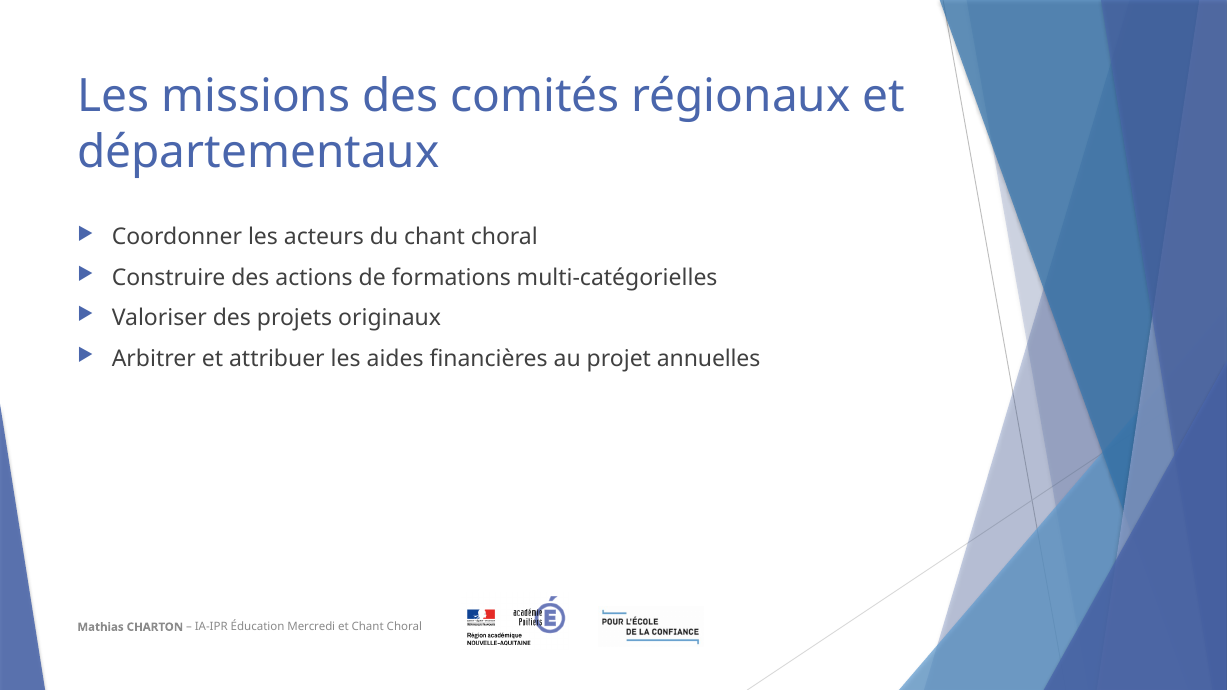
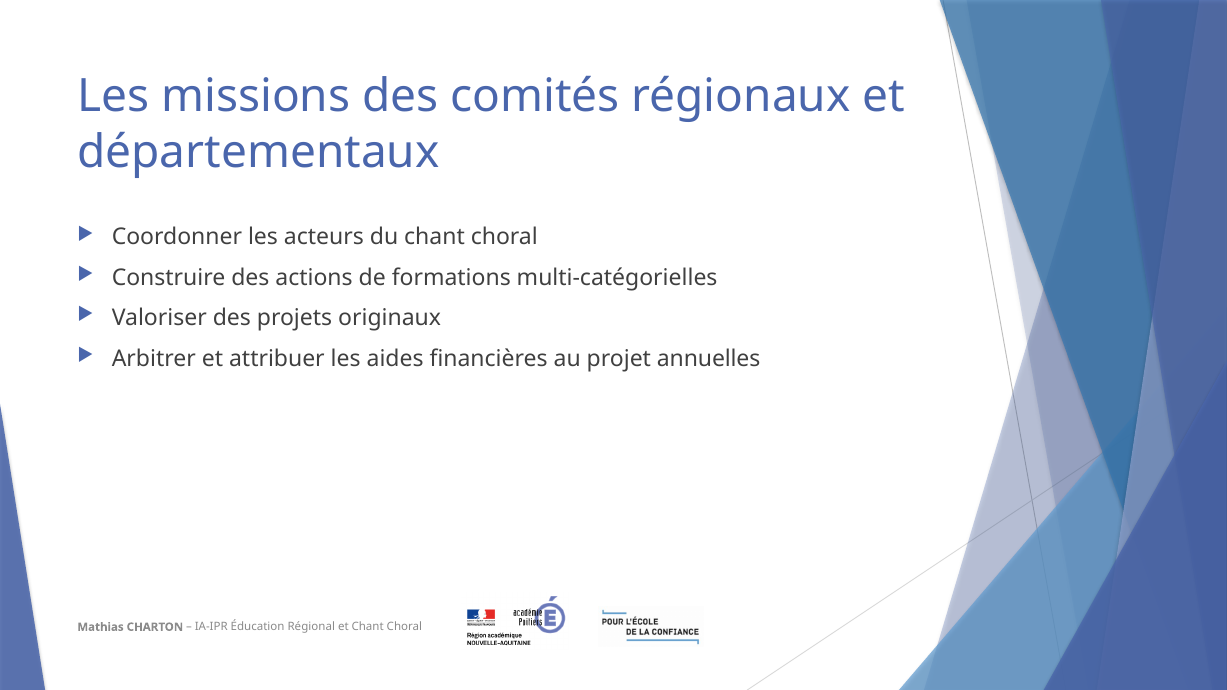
Mercredi: Mercredi -> Régional (311, 627)
